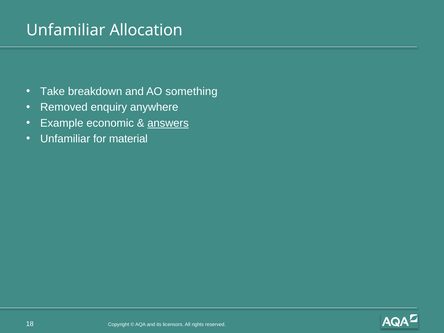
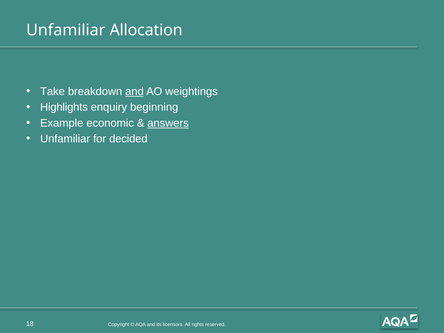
and underline: none -> present (134, 92)
something: something -> weightings (192, 92)
Removed: Removed -> Highlights (64, 107)
anywhere: anywhere -> beginning (154, 107)
material: material -> decided (128, 139)
